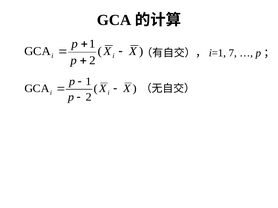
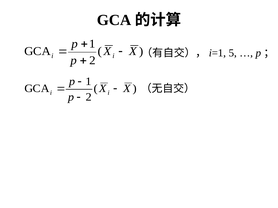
7: 7 -> 5 (233, 53)
